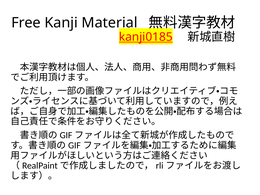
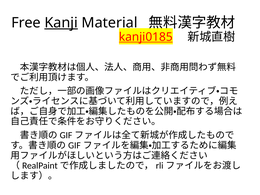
Kanji underline: none -> present (61, 23)
